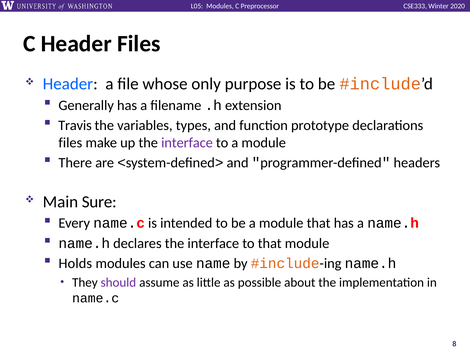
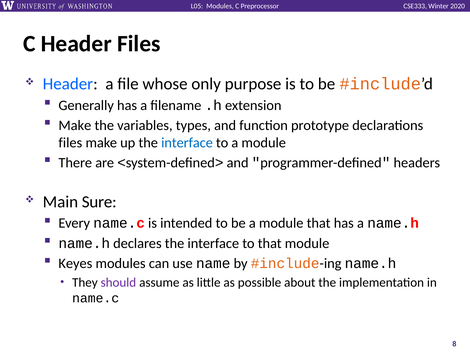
Travis: Travis -> Make (75, 125)
interface colour: purple -> blue (187, 143)
Holds: Holds -> Keyes (75, 263)
